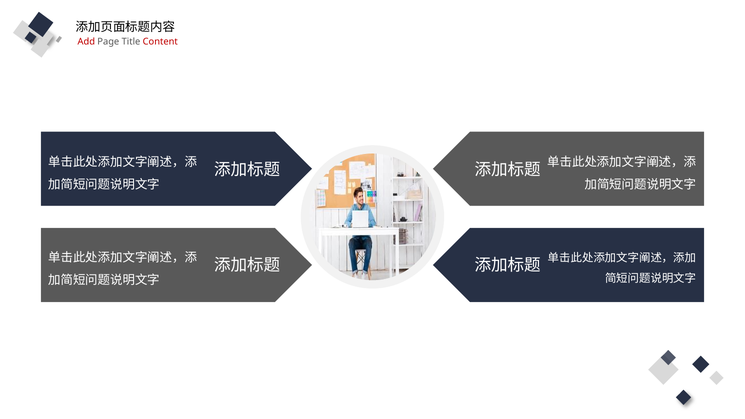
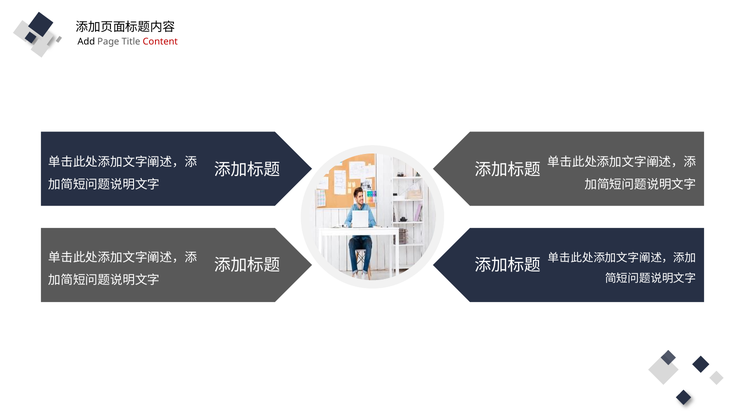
Add colour: red -> black (86, 41)
